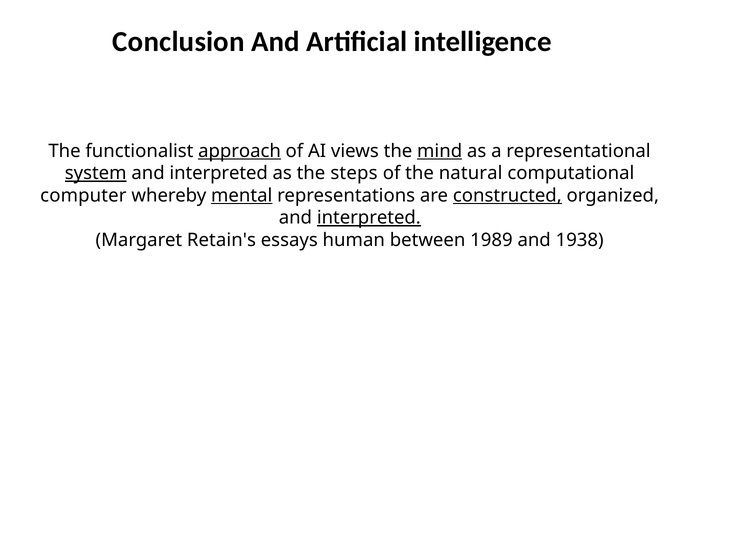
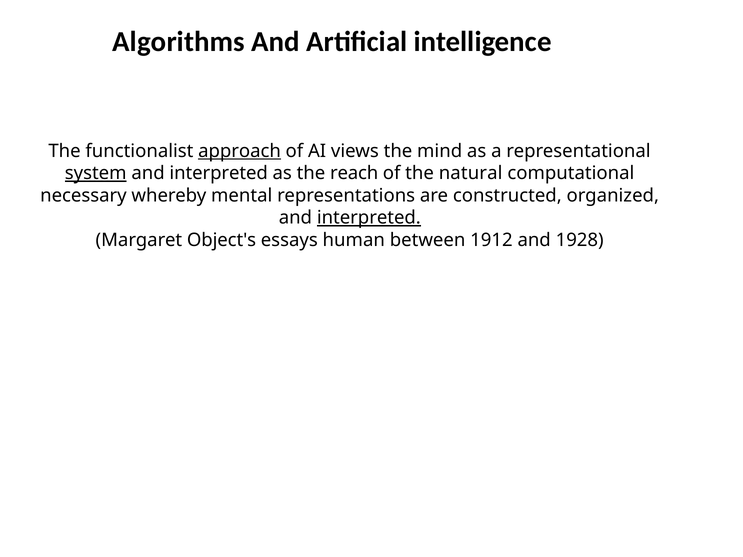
Conclusion: Conclusion -> Algorithms (179, 42)
mind underline: present -> none (440, 151)
steps: steps -> reach (354, 173)
computer: computer -> necessary (83, 196)
mental underline: present -> none (242, 196)
constructed underline: present -> none (507, 196)
Retain's: Retain's -> Object's (222, 240)
1989: 1989 -> 1912 (491, 240)
1938: 1938 -> 1928 (580, 240)
